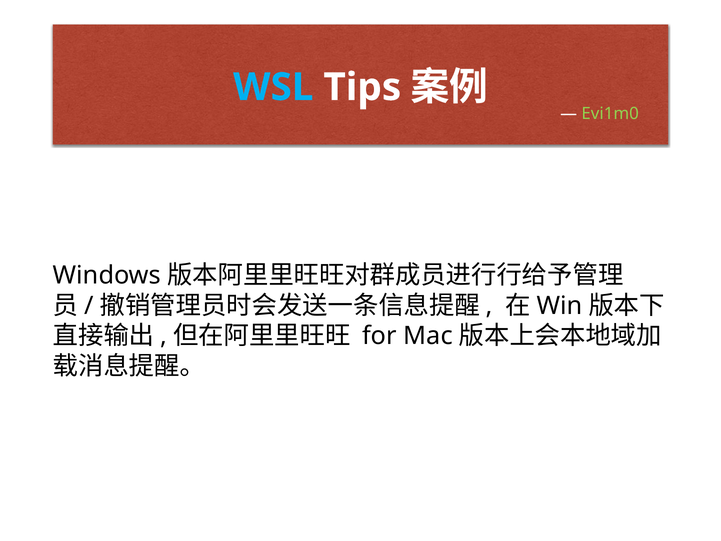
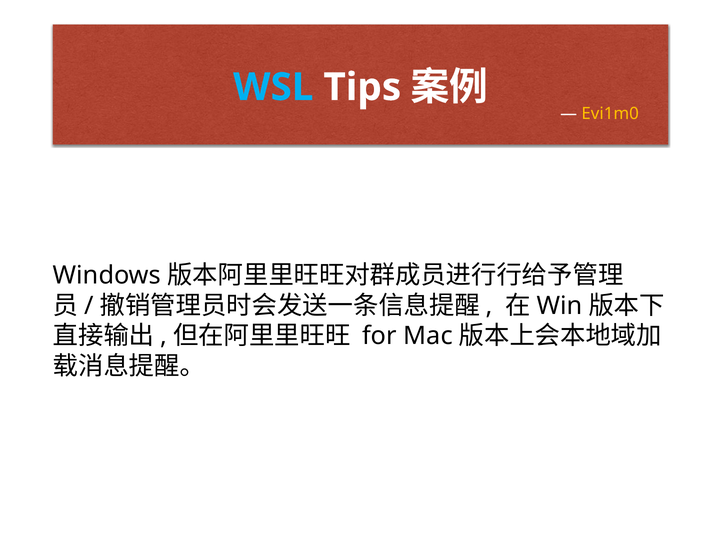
Evi1m0 colour: light green -> yellow (610, 113)
